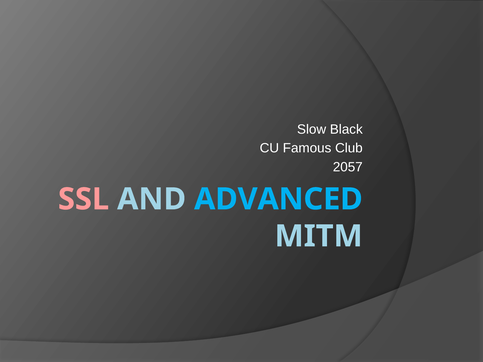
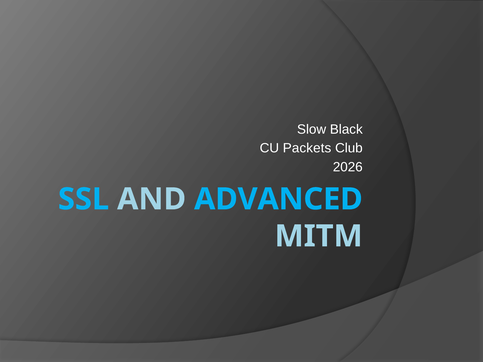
Famous: Famous -> Packets (307, 148)
2057: 2057 -> 2026 (348, 167)
SSL colour: pink -> light blue (84, 199)
